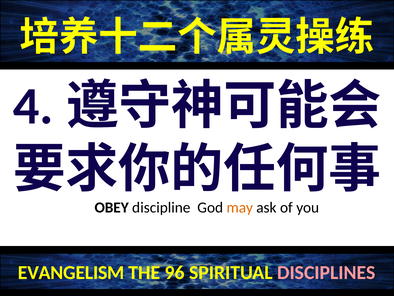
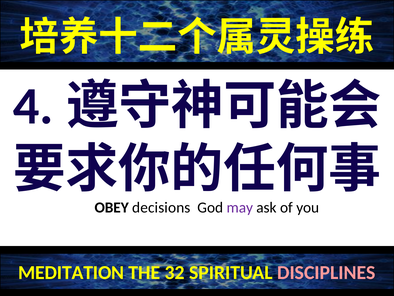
discipline: discipline -> decisions (161, 207)
may colour: orange -> purple (240, 207)
EVANGELISM: EVANGELISM -> MEDITATION (71, 272)
96: 96 -> 32 (175, 272)
